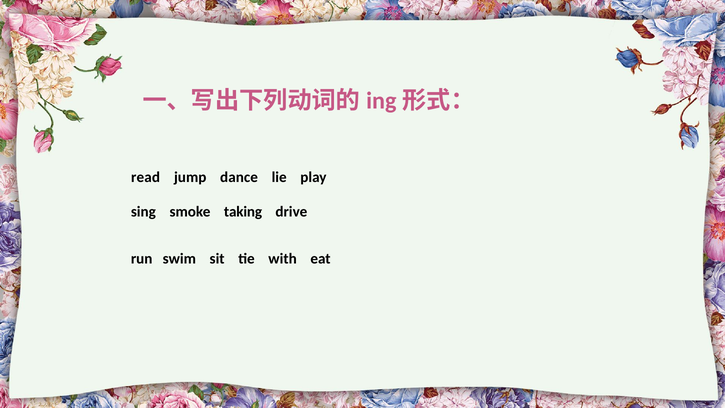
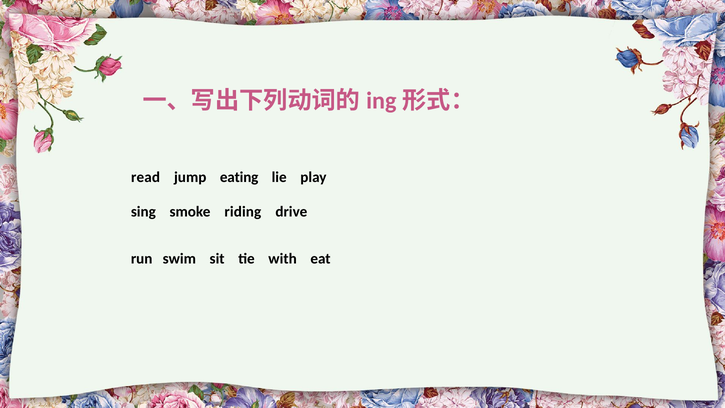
dance: dance -> eating (239, 177)
taking: taking -> riding (243, 212)
